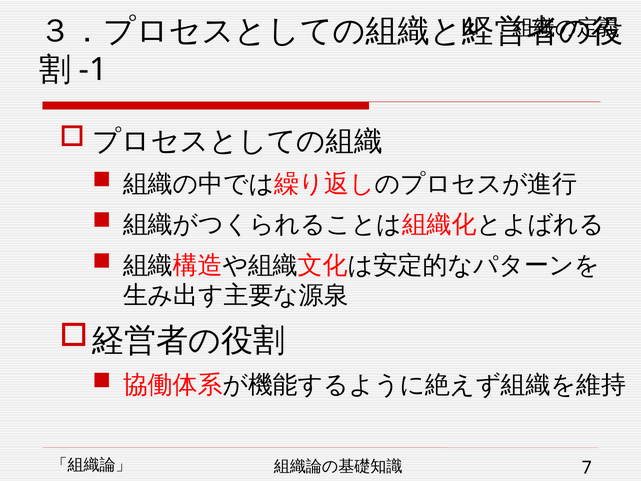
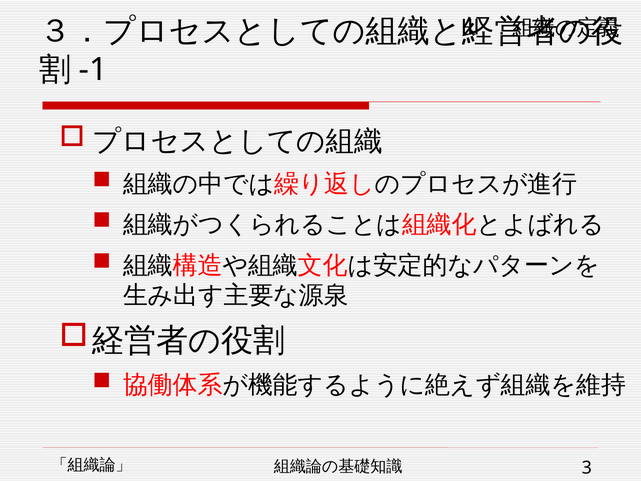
7: 7 -> 3 (587, 468)
